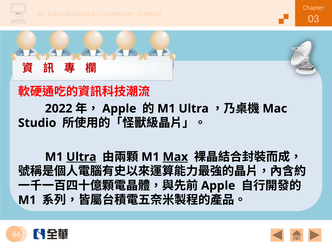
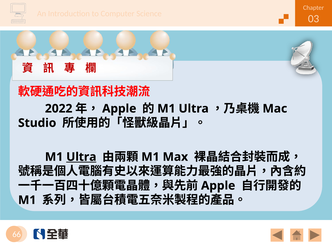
Max underline: present -> none (175, 157)
